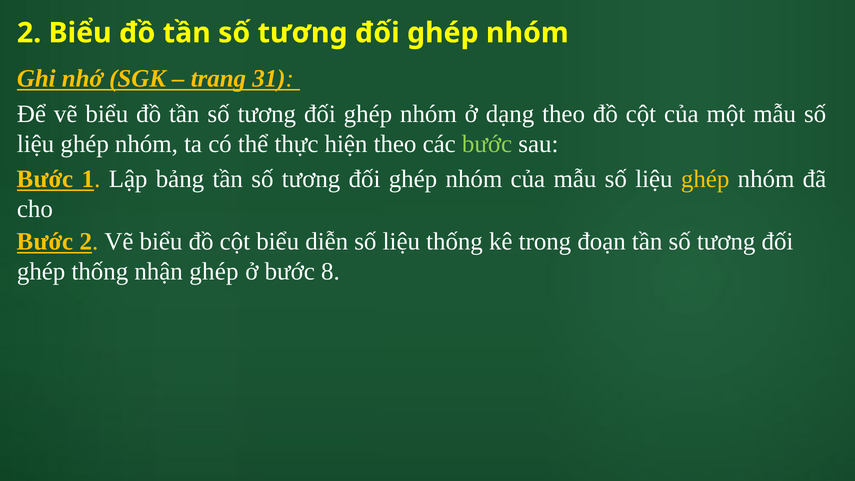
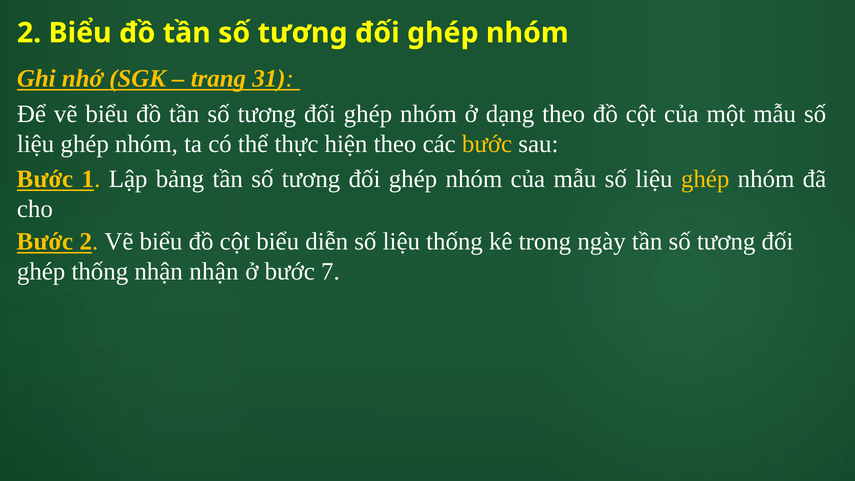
bước colour: light green -> yellow (487, 144)
đoạn: đoạn -> ngày (602, 242)
nhận ghép: ghép -> nhận (214, 272)
8: 8 -> 7 (330, 272)
